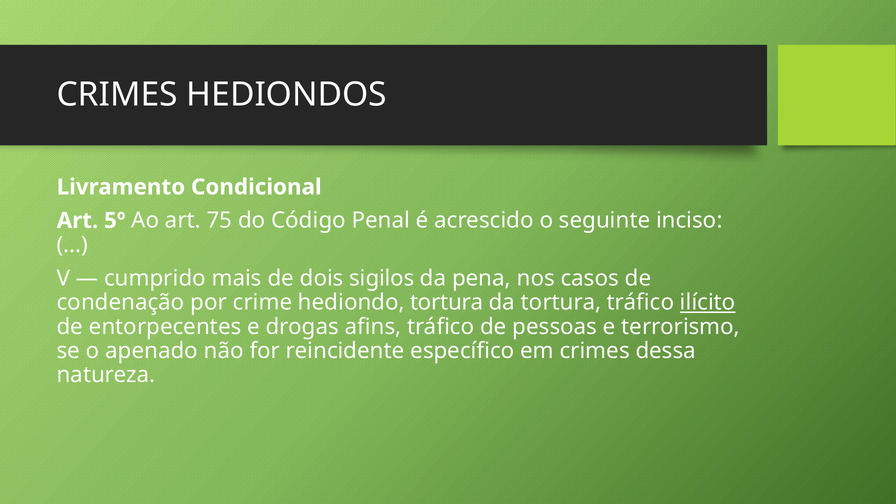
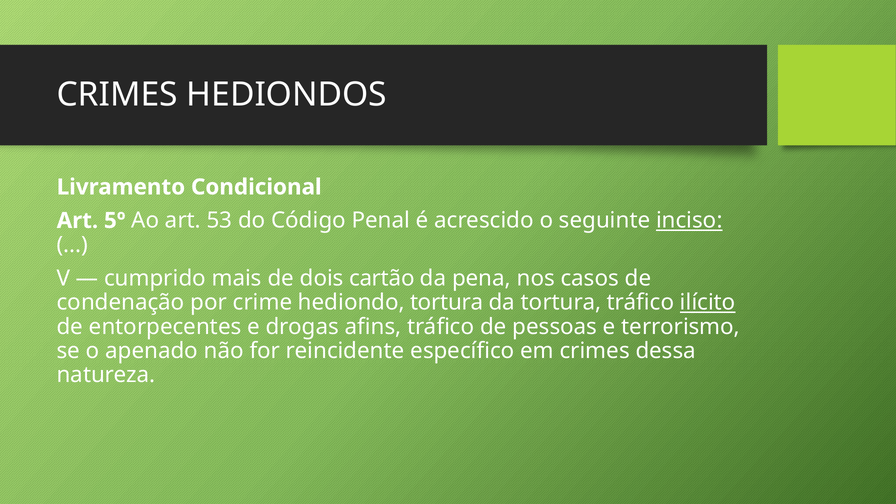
75: 75 -> 53 (220, 221)
inciso underline: none -> present (689, 221)
sigilos: sigilos -> cartão (382, 278)
